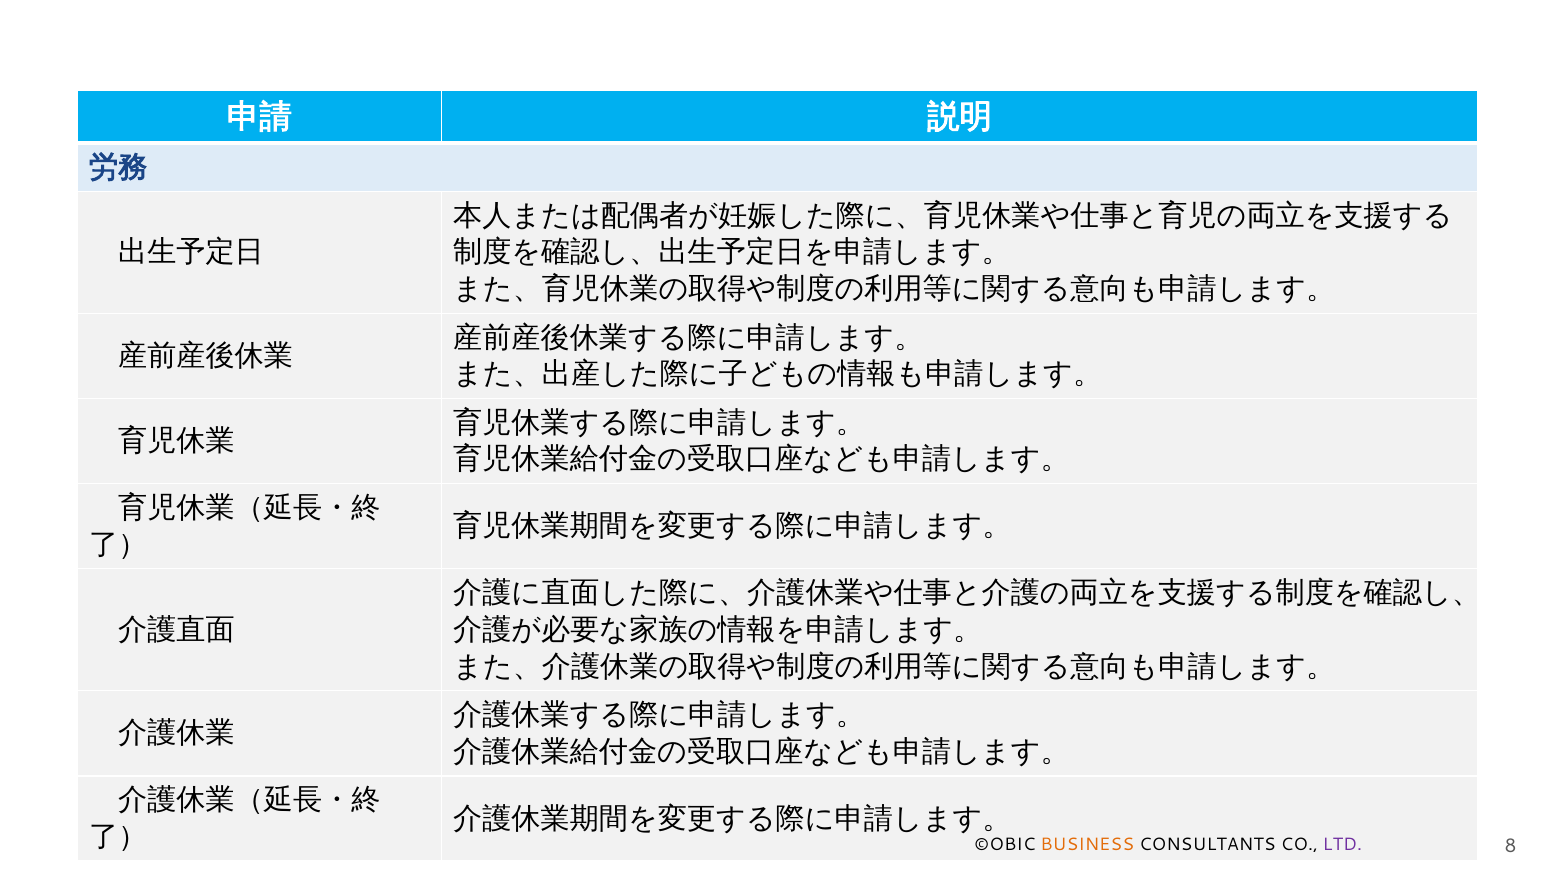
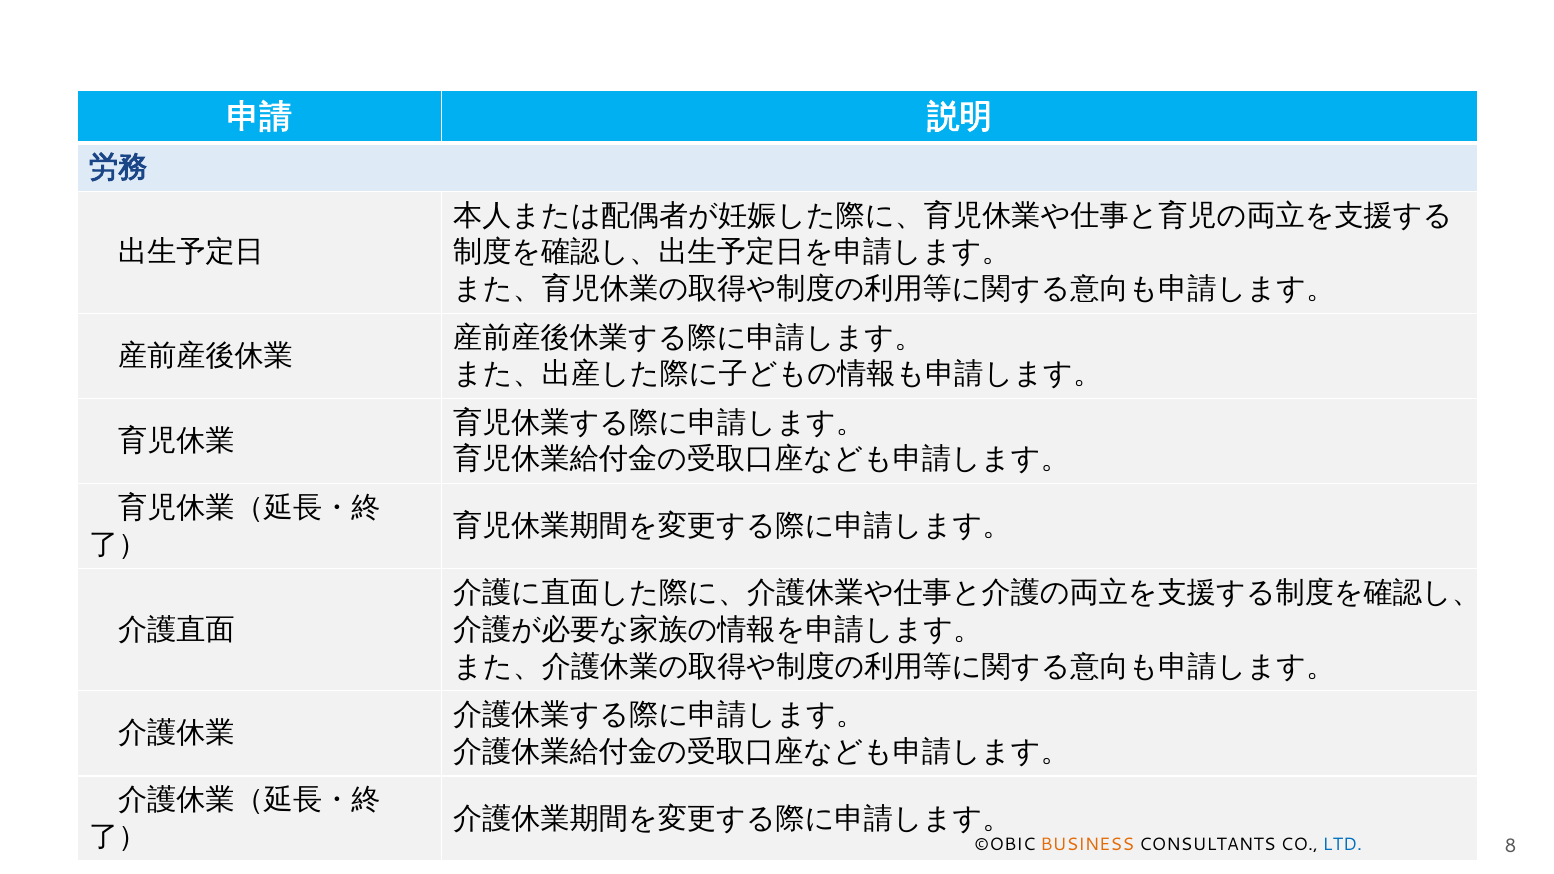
LTD colour: purple -> blue (1342, 845)
